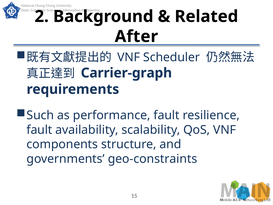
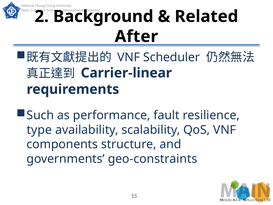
Carrier-graph: Carrier-graph -> Carrier-linear (126, 73)
fault: fault -> type (39, 130)
